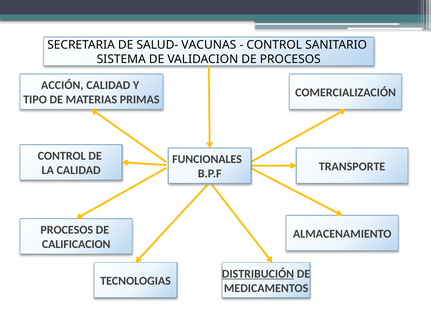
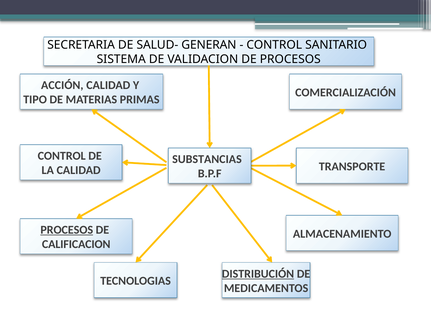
VACUNAS: VACUNAS -> GENERAN (209, 45)
FUNCIONALES: FUNCIONALES -> SUBSTANCIAS (207, 159)
PROCESOS underline: none -> present (67, 230)
